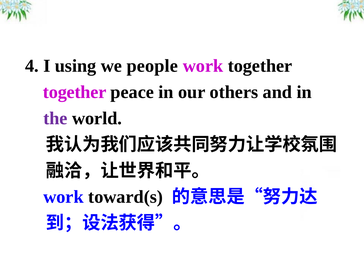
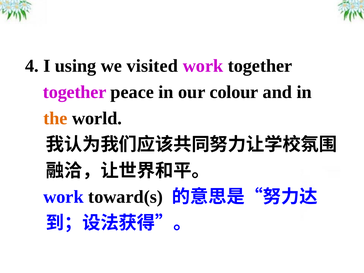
people: people -> visited (152, 66)
others: others -> colour (234, 92)
the colour: purple -> orange (55, 118)
